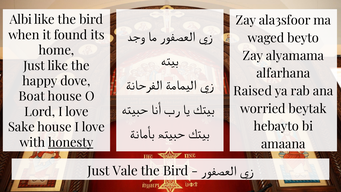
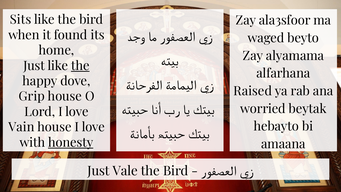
Albi: Albi -> Sits (21, 20)
the underline: none -> present (80, 66)
Boat: Boat -> Grip (32, 96)
Sake: Sake -> Vain (21, 127)
